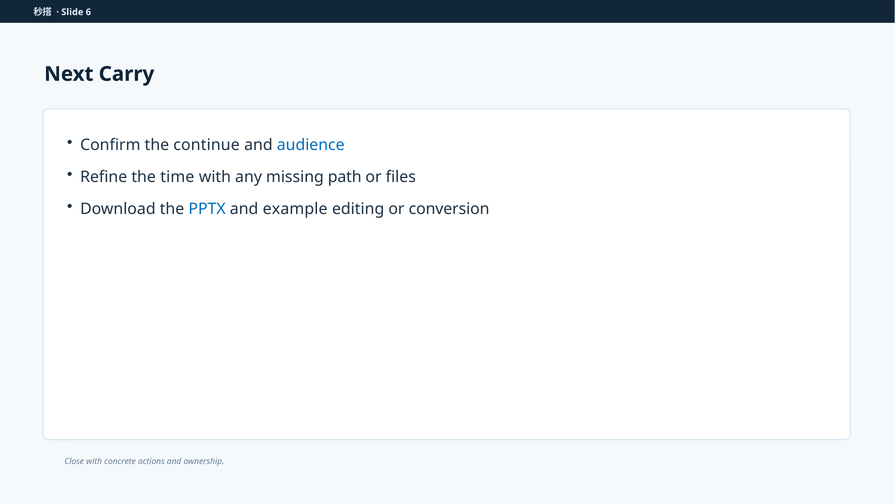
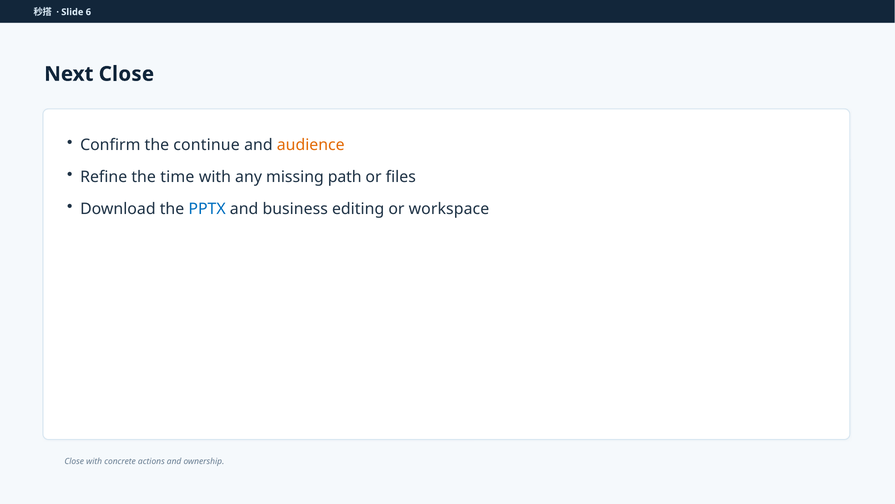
Next Carry: Carry -> Close (126, 74)
audience colour: blue -> orange (311, 145)
example: example -> business (295, 209)
conversion: conversion -> workspace (449, 209)
